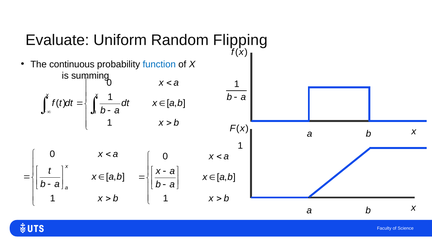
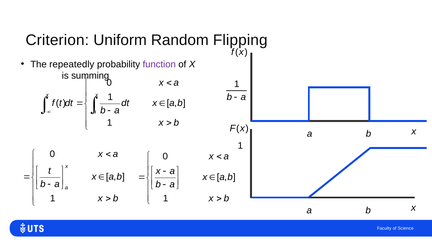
Evaluate: Evaluate -> Criterion (57, 40)
continuous: continuous -> repeatedly (72, 64)
function colour: blue -> purple (159, 64)
